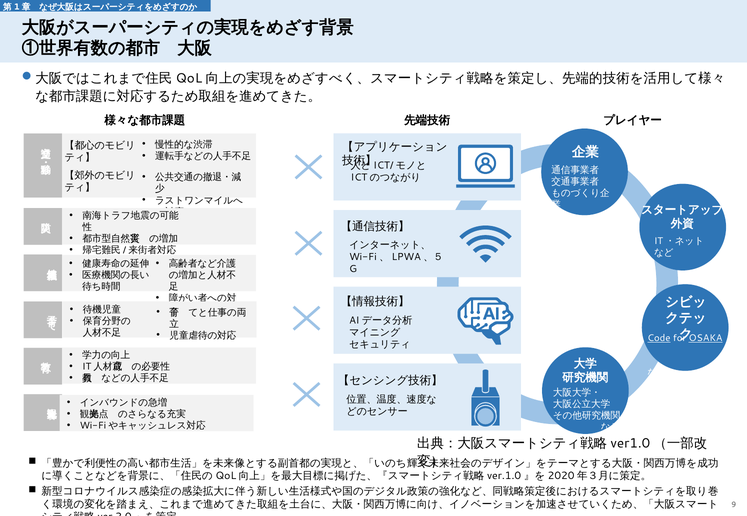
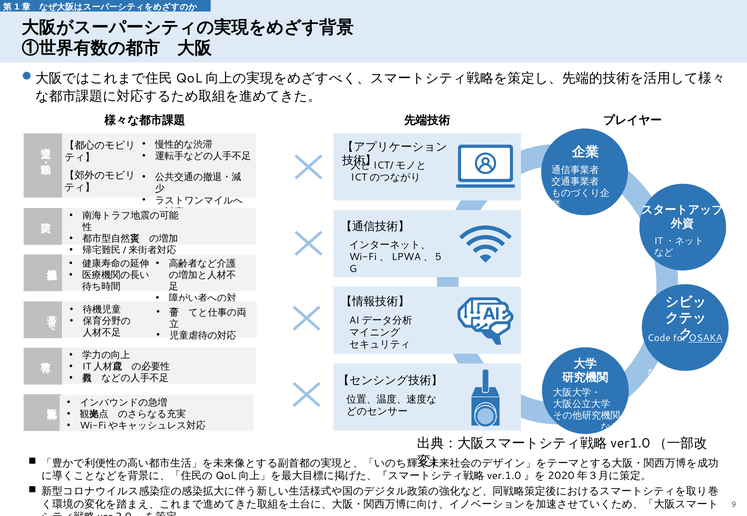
Code underline: present -> none (659, 338)
